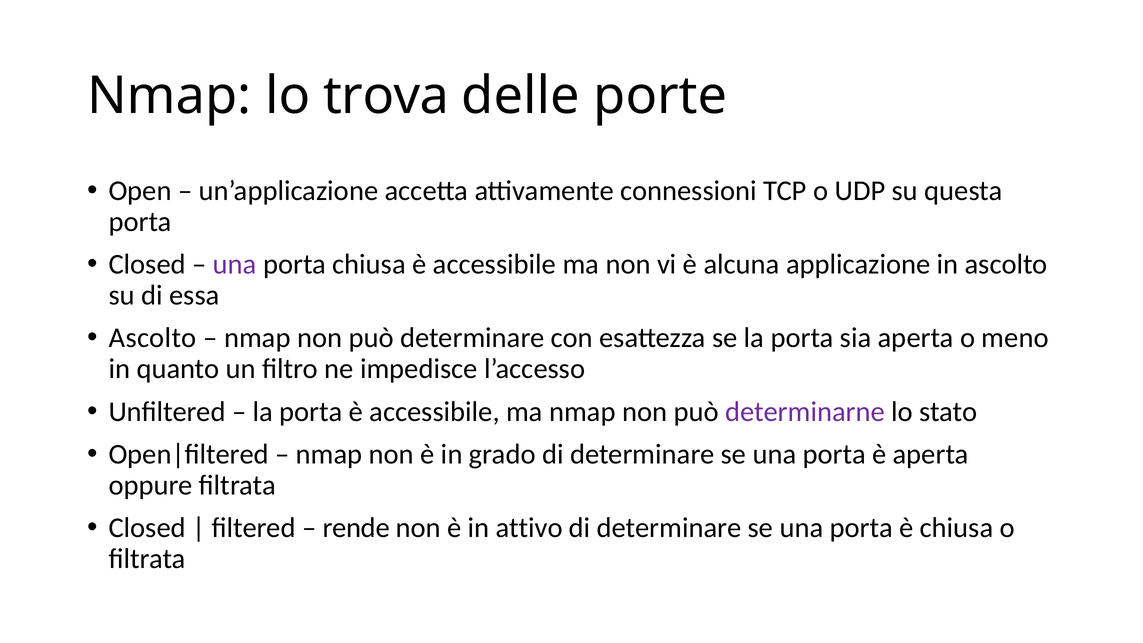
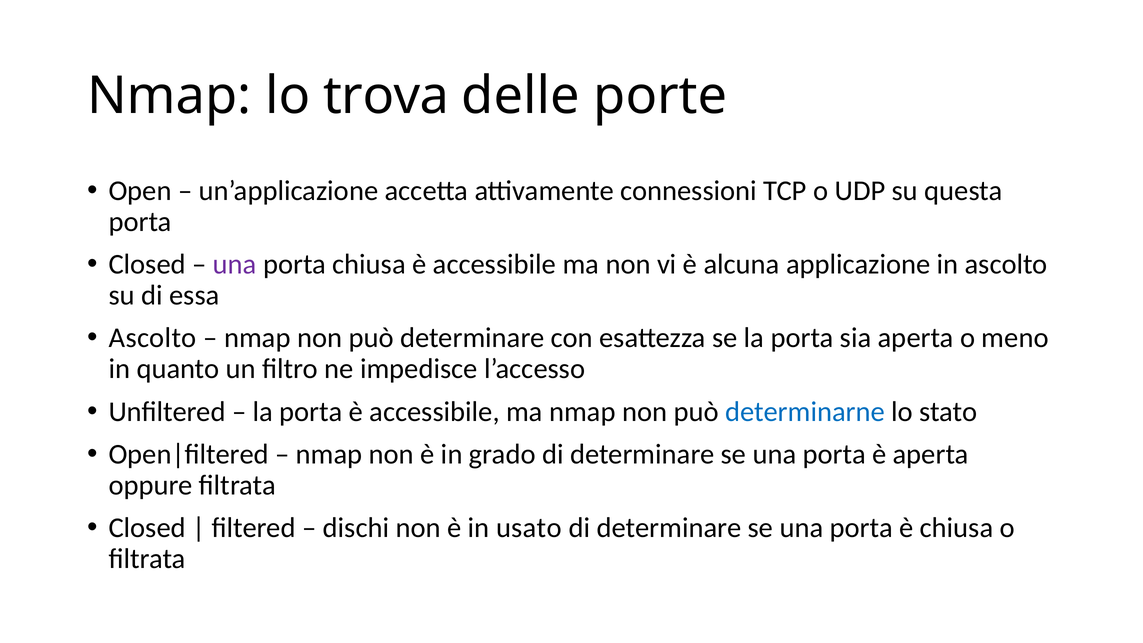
determinarne colour: purple -> blue (805, 412)
rende: rende -> dischi (356, 528)
attivo: attivo -> usato (529, 528)
